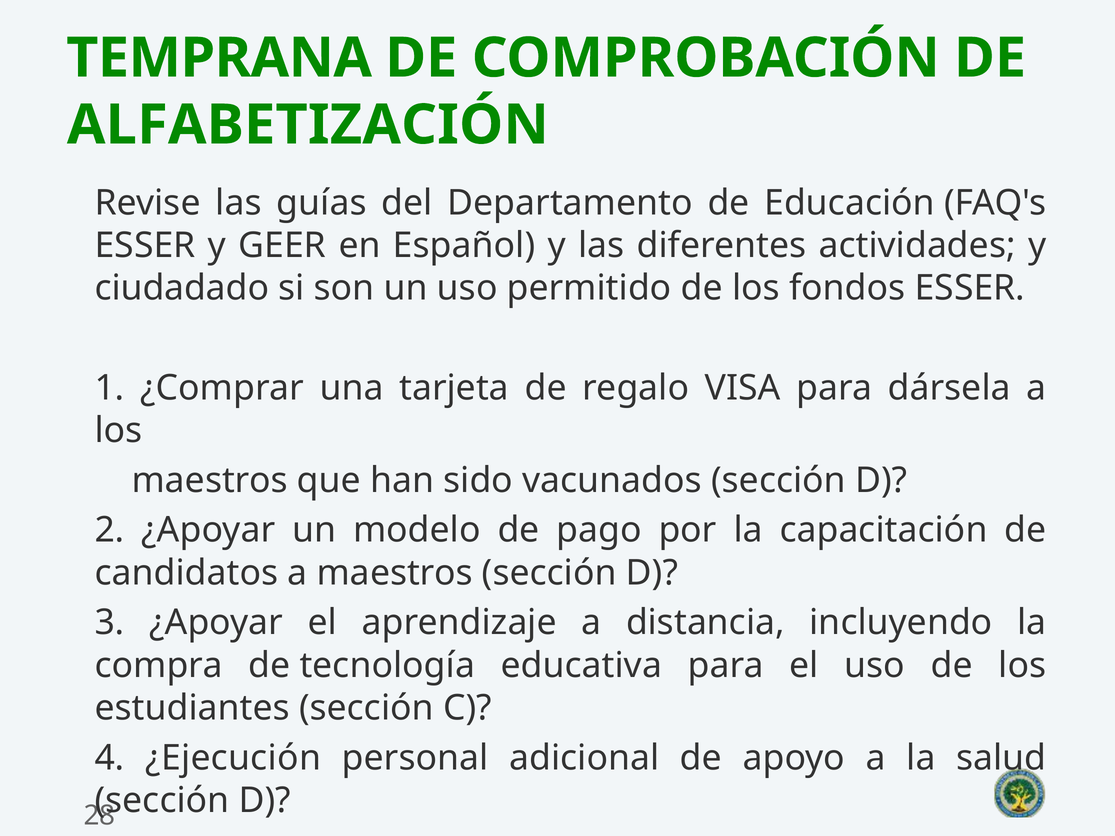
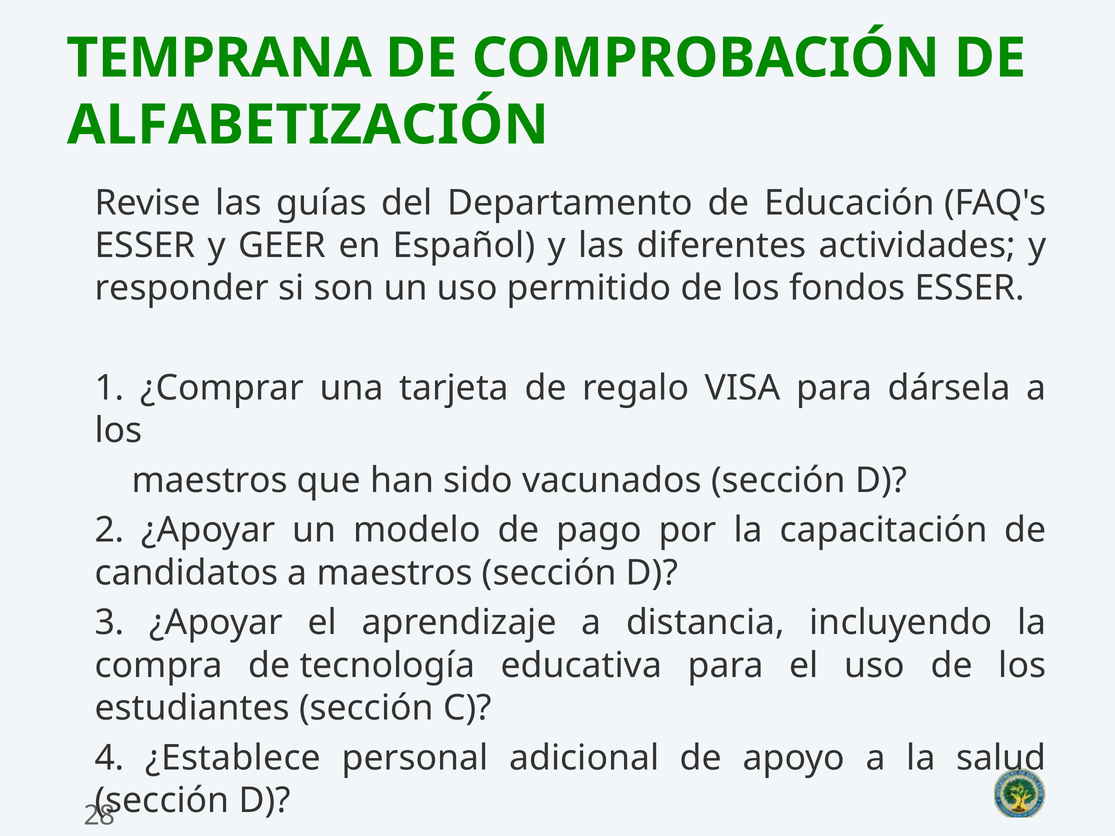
ciudadado: ciudadado -> responder (182, 288)
¿Ejecución: ¿Ejecución -> ¿Establece (233, 758)
